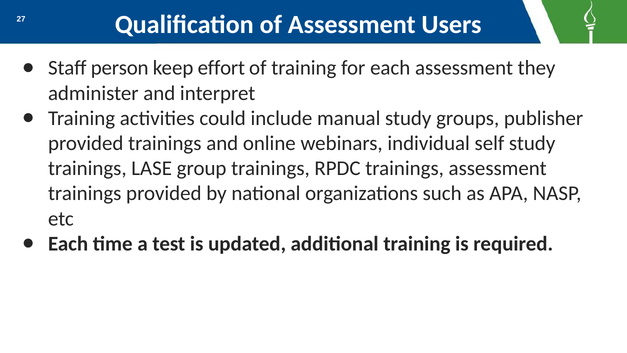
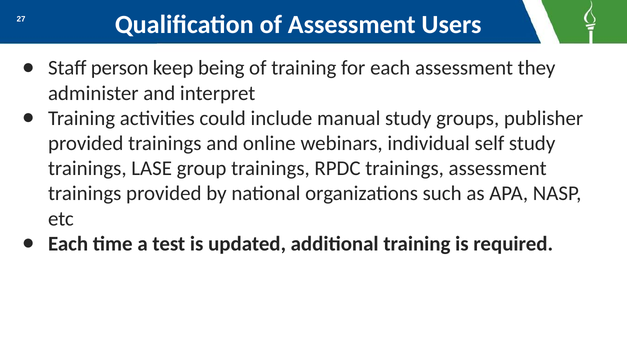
effort: effort -> being (221, 68)
